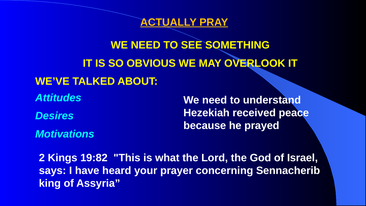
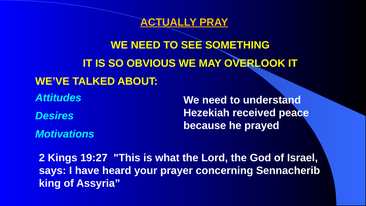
19:82: 19:82 -> 19:27 (94, 158)
